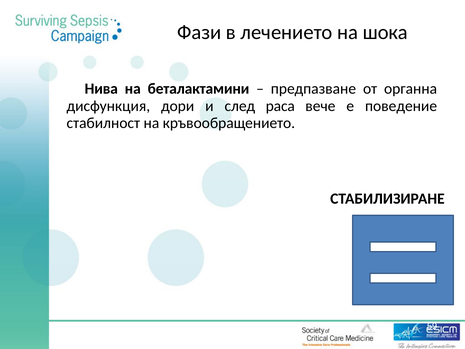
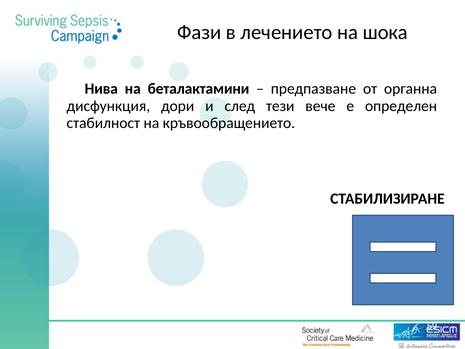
раса: раса -> тези (280, 106)
поведение: поведение -> определен (401, 106)
